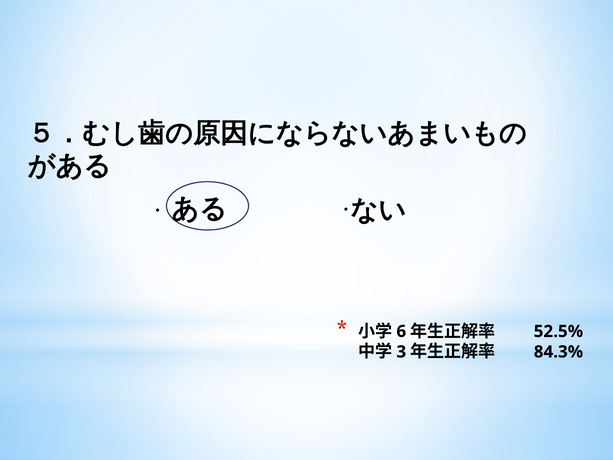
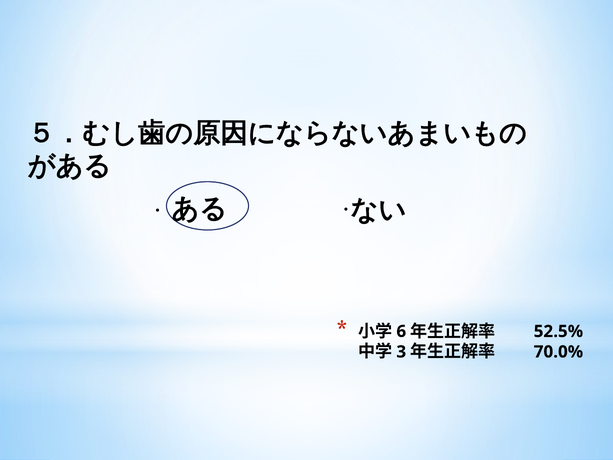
84.3%: 84.3% -> 70.0% (558, 352)
